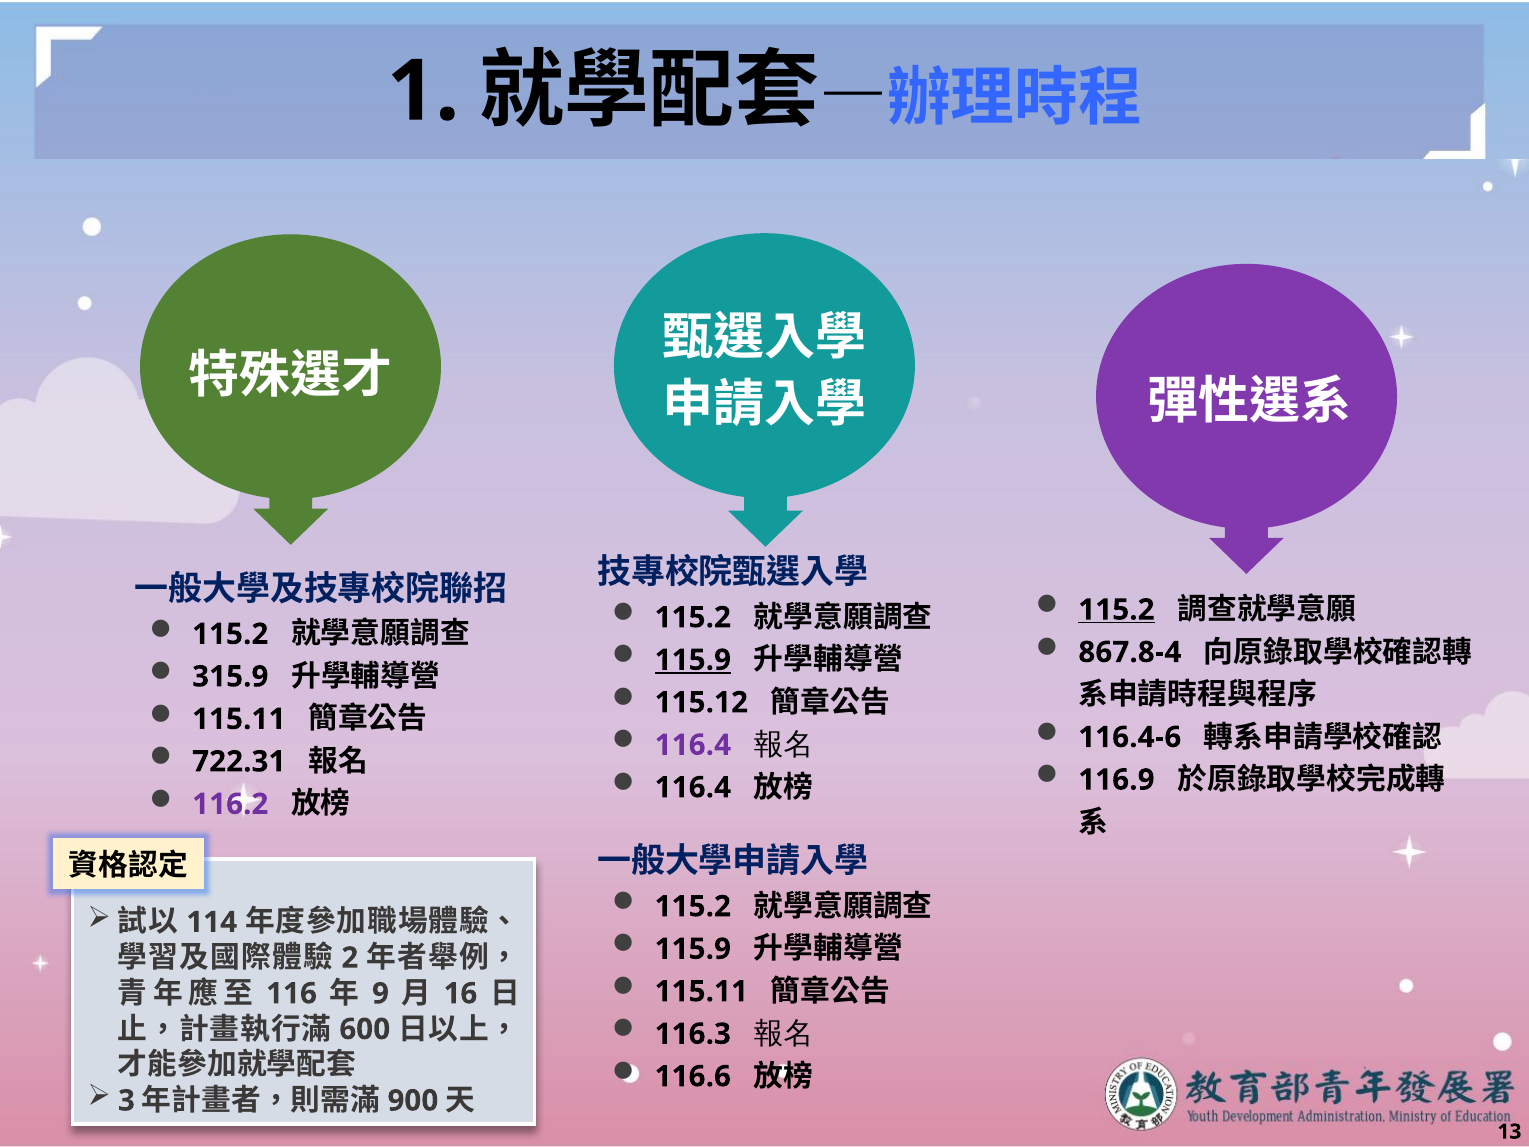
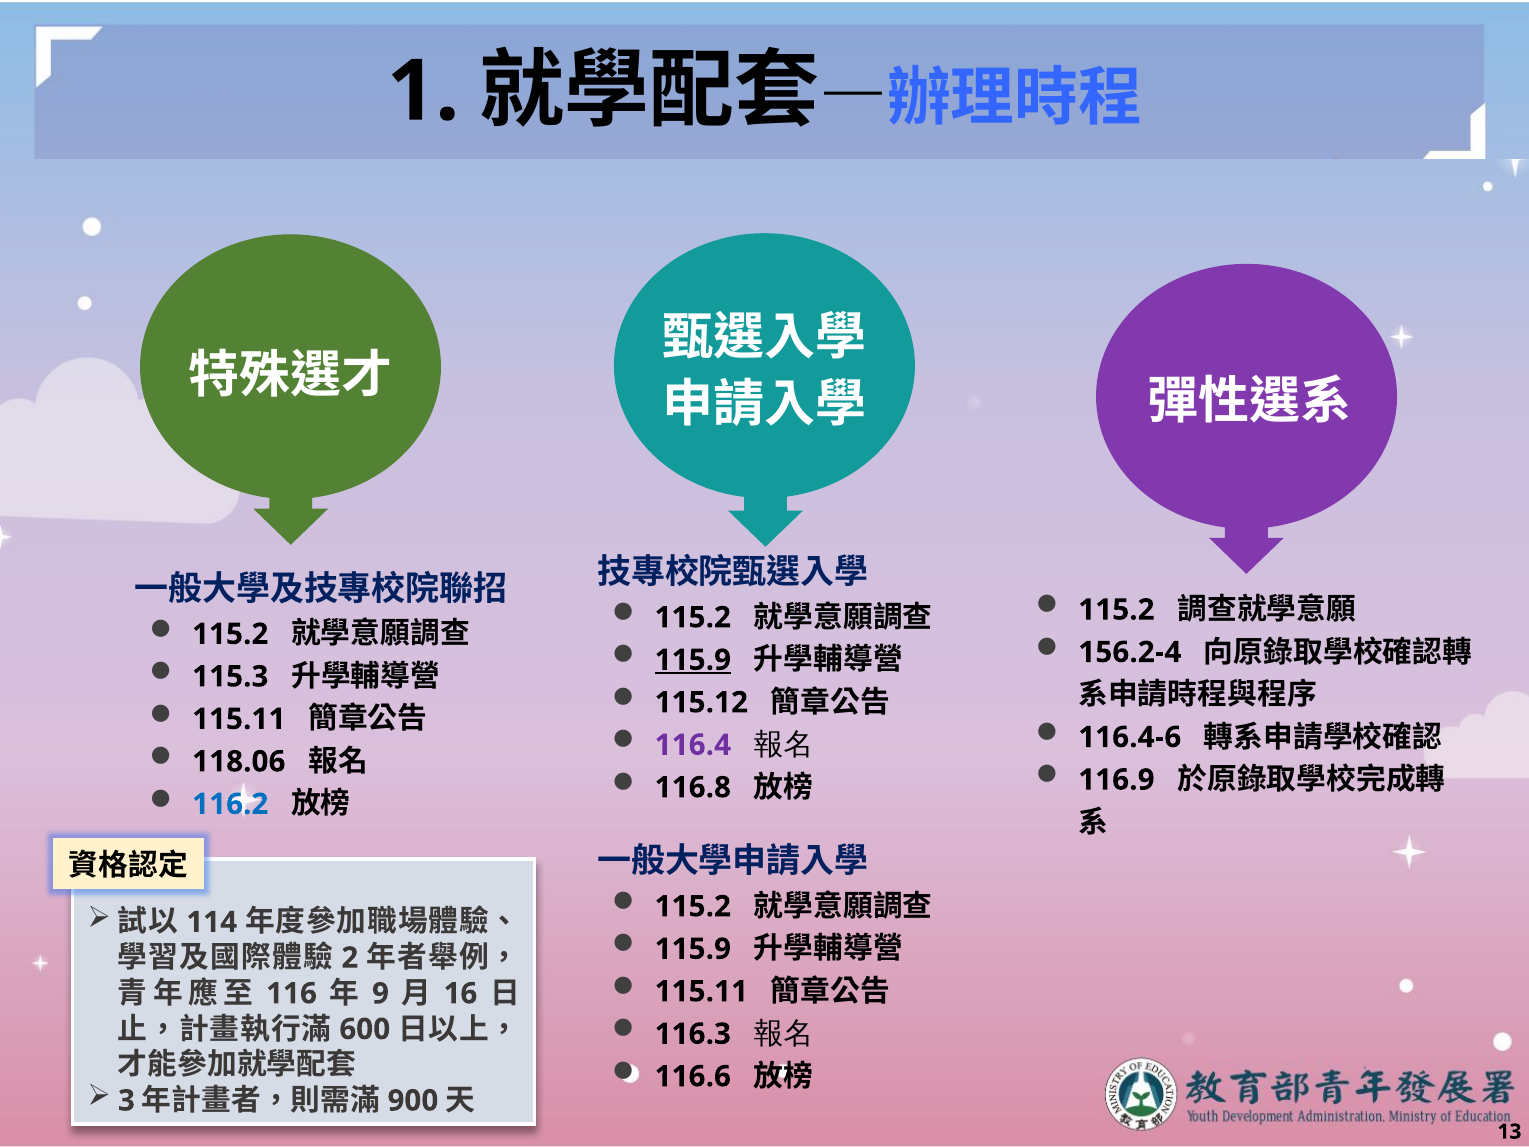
115.2 underline: present -> none (1116, 610)
867.8-4: 867.8-4 -> 156.2-4 (1130, 652)
315.9: 315.9 -> 115.3 (230, 676)
722.31: 722.31 -> 118.06 (239, 761)
116.4: 116.4 -> 116.8 (693, 787)
116.2 colour: purple -> blue (230, 804)
